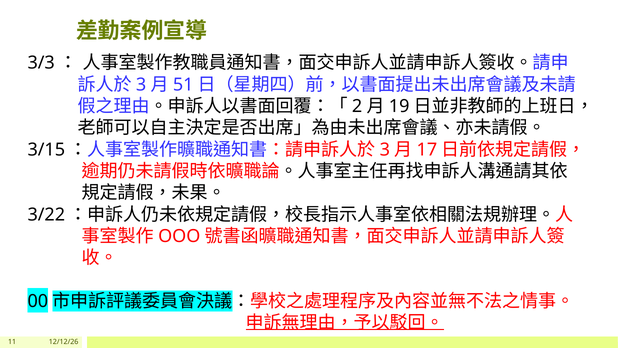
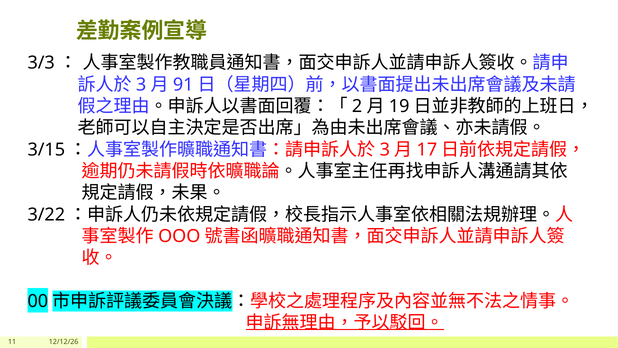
51: 51 -> 91 (183, 84)
